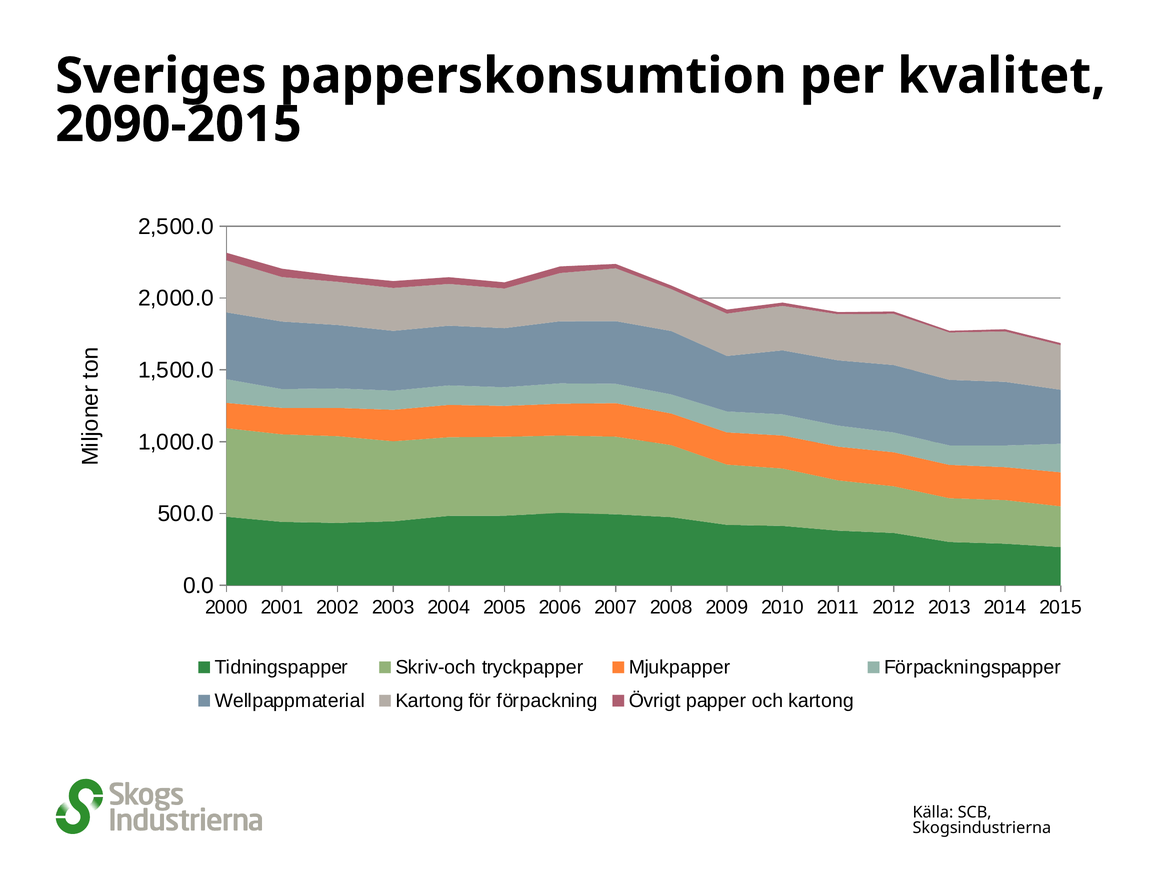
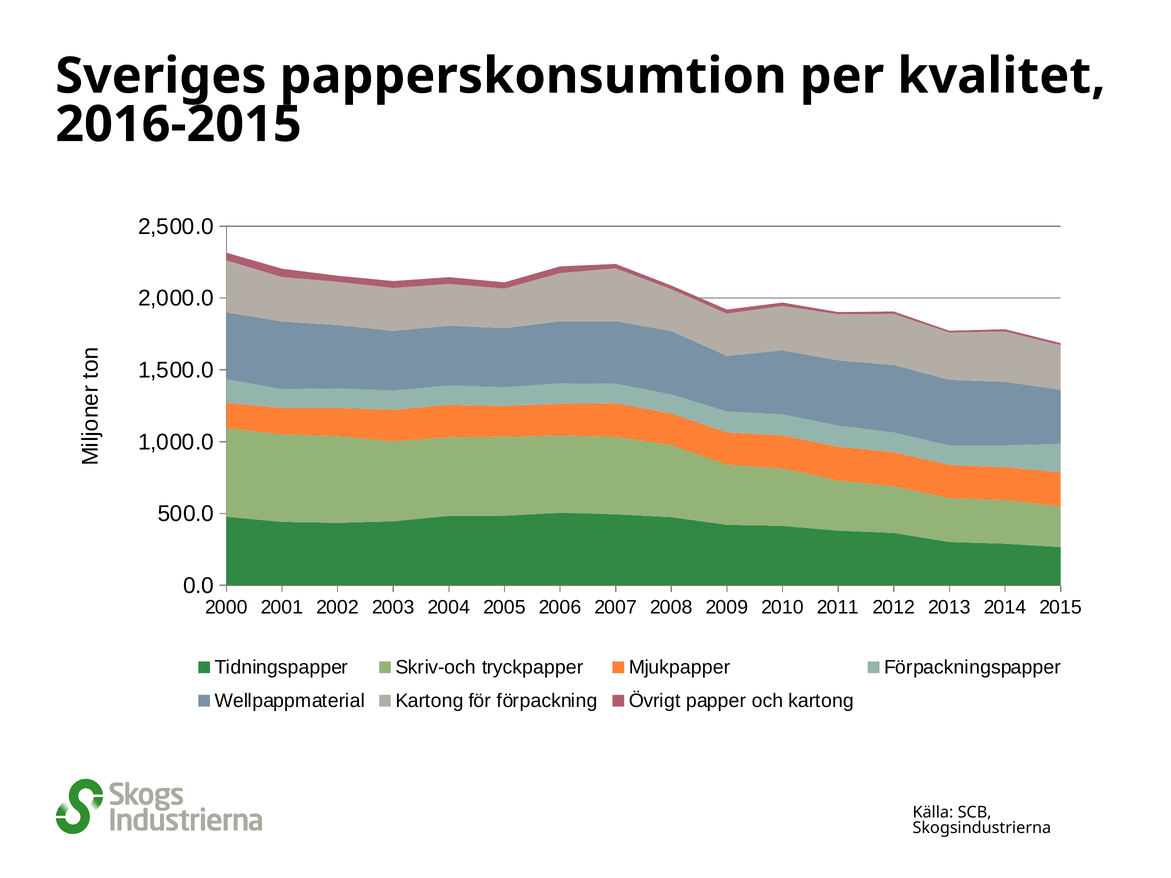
2090-2015: 2090-2015 -> 2016-2015 (178, 124)
